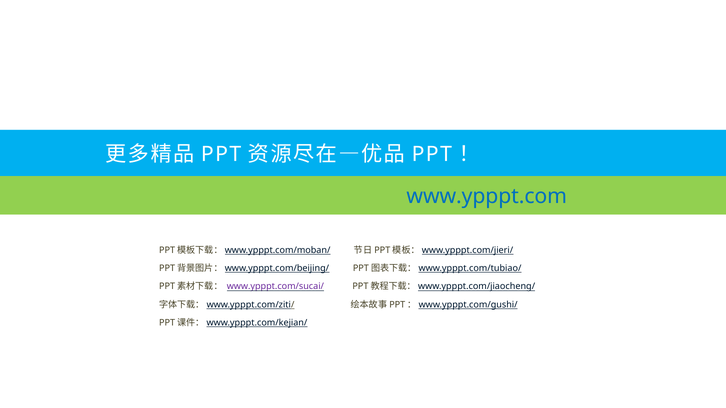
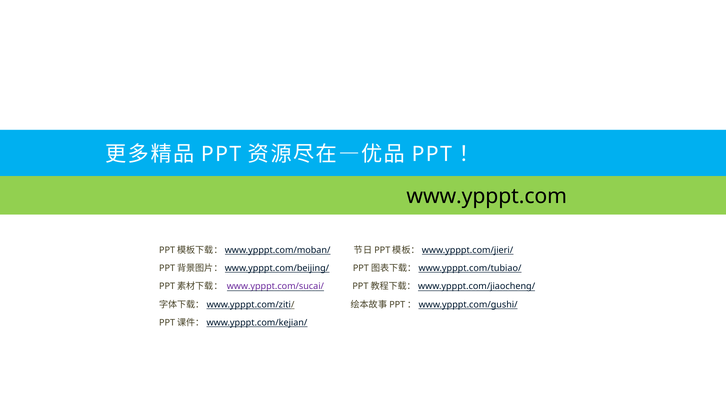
www.ypppt.com colour: blue -> black (487, 197)
